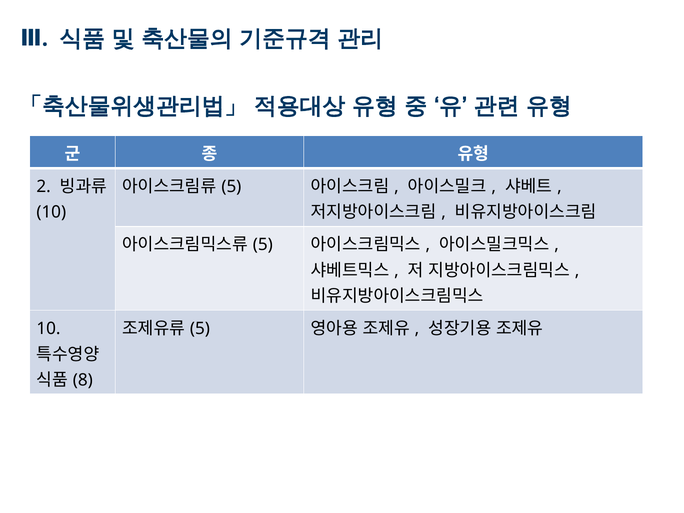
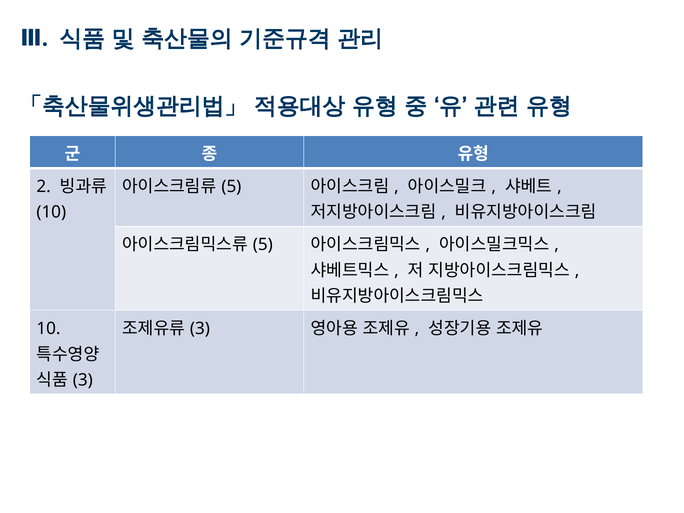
5: 5 -> 3 (200, 329)
8: 8 -> 3 (83, 380)
